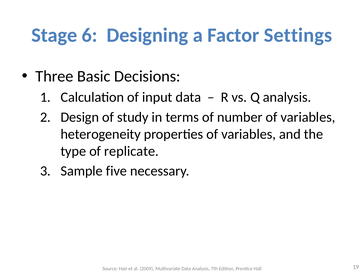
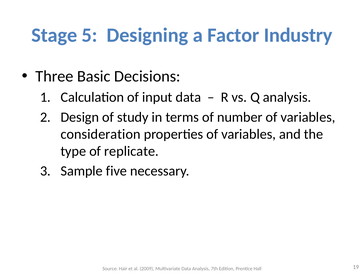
6: 6 -> 5 (90, 35)
Settings: Settings -> Industry (298, 35)
heterogeneity: heterogeneity -> consideration (101, 134)
